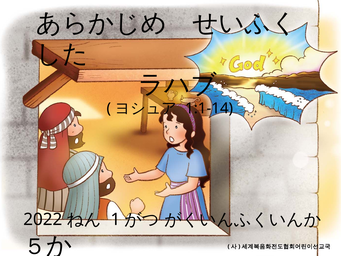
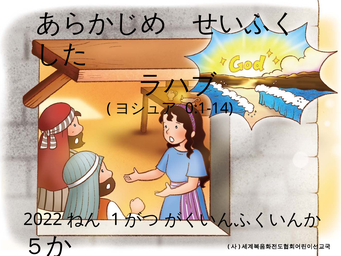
1:1-14: 1:1-14 -> 0:1-14 (209, 108)
